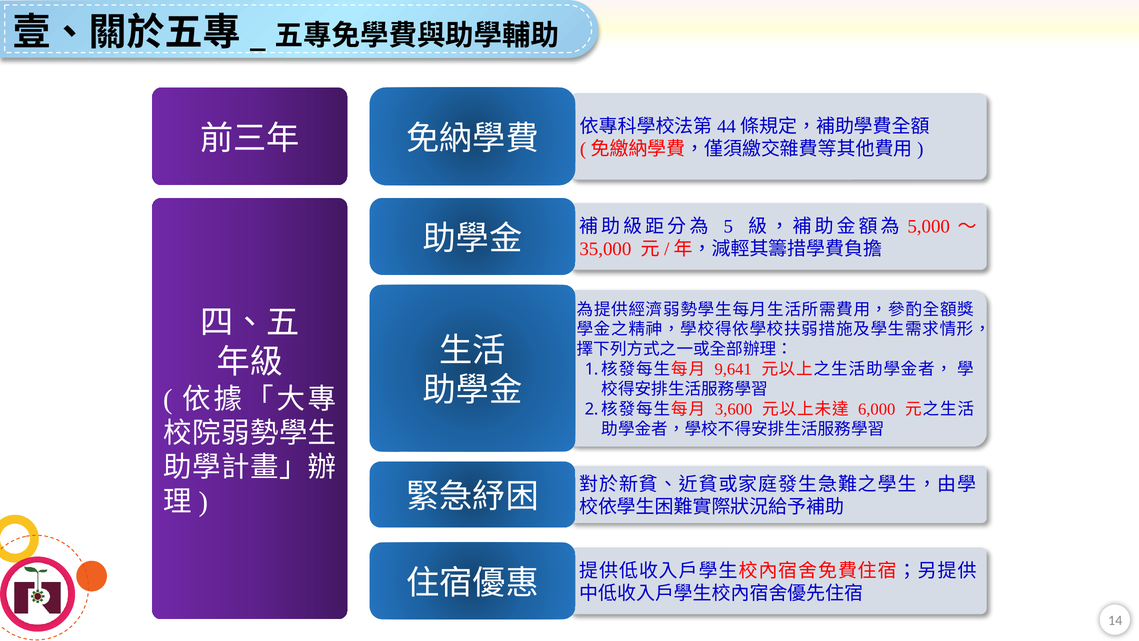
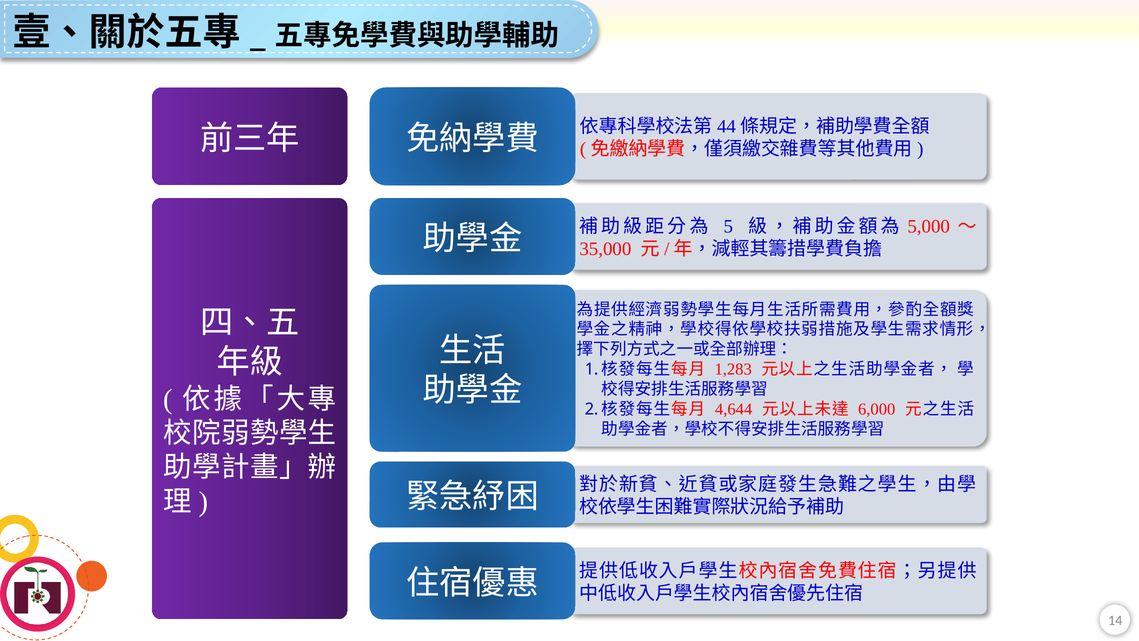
9,641: 9,641 -> 1,283 (733, 369)
3,600: 3,600 -> 4,644 (734, 409)
